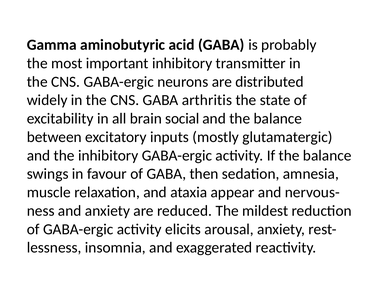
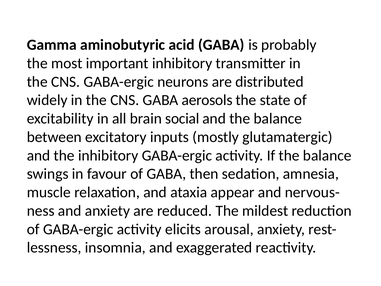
arthritis: arthritis -> aerosols (207, 100)
